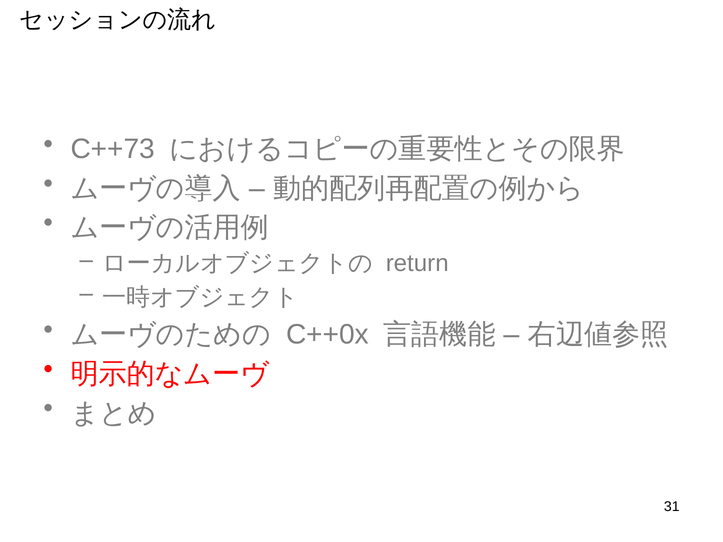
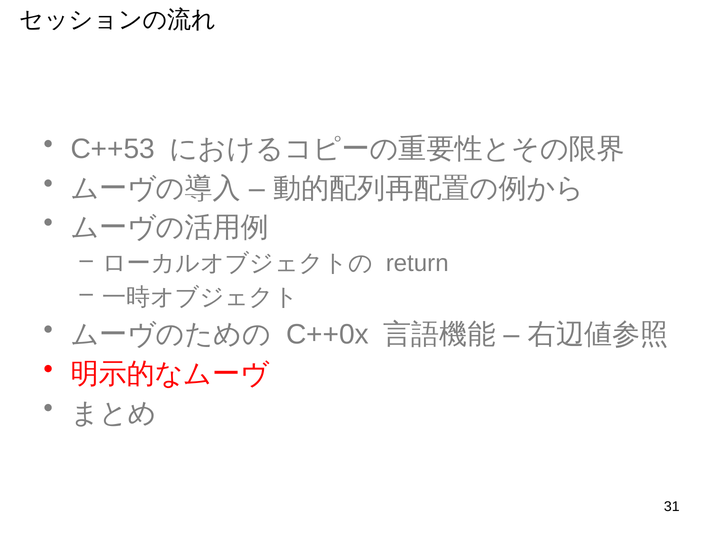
C++73: C++73 -> C++53 (113, 149)
